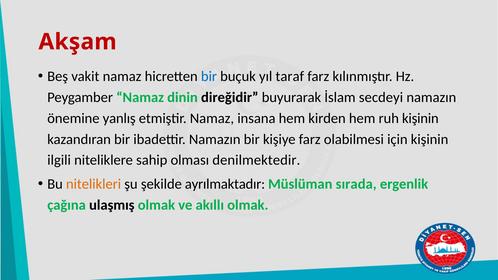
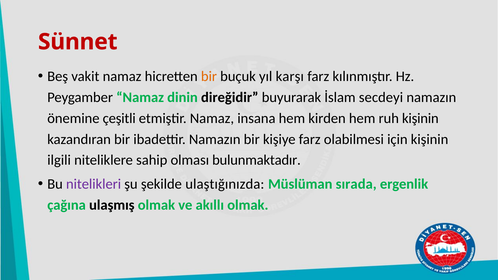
Akşam: Akşam -> Sünnet (78, 42)
bir colour: blue -> orange (209, 77)
taraf: taraf -> karşı (290, 77)
yanlış: yanlış -> çeşitli (119, 118)
denilmektedir: denilmektedir -> bulunmaktadır (256, 160)
nitelikleri colour: orange -> purple (94, 184)
ayrılmaktadır: ayrılmaktadır -> ulaştığınızda (225, 184)
